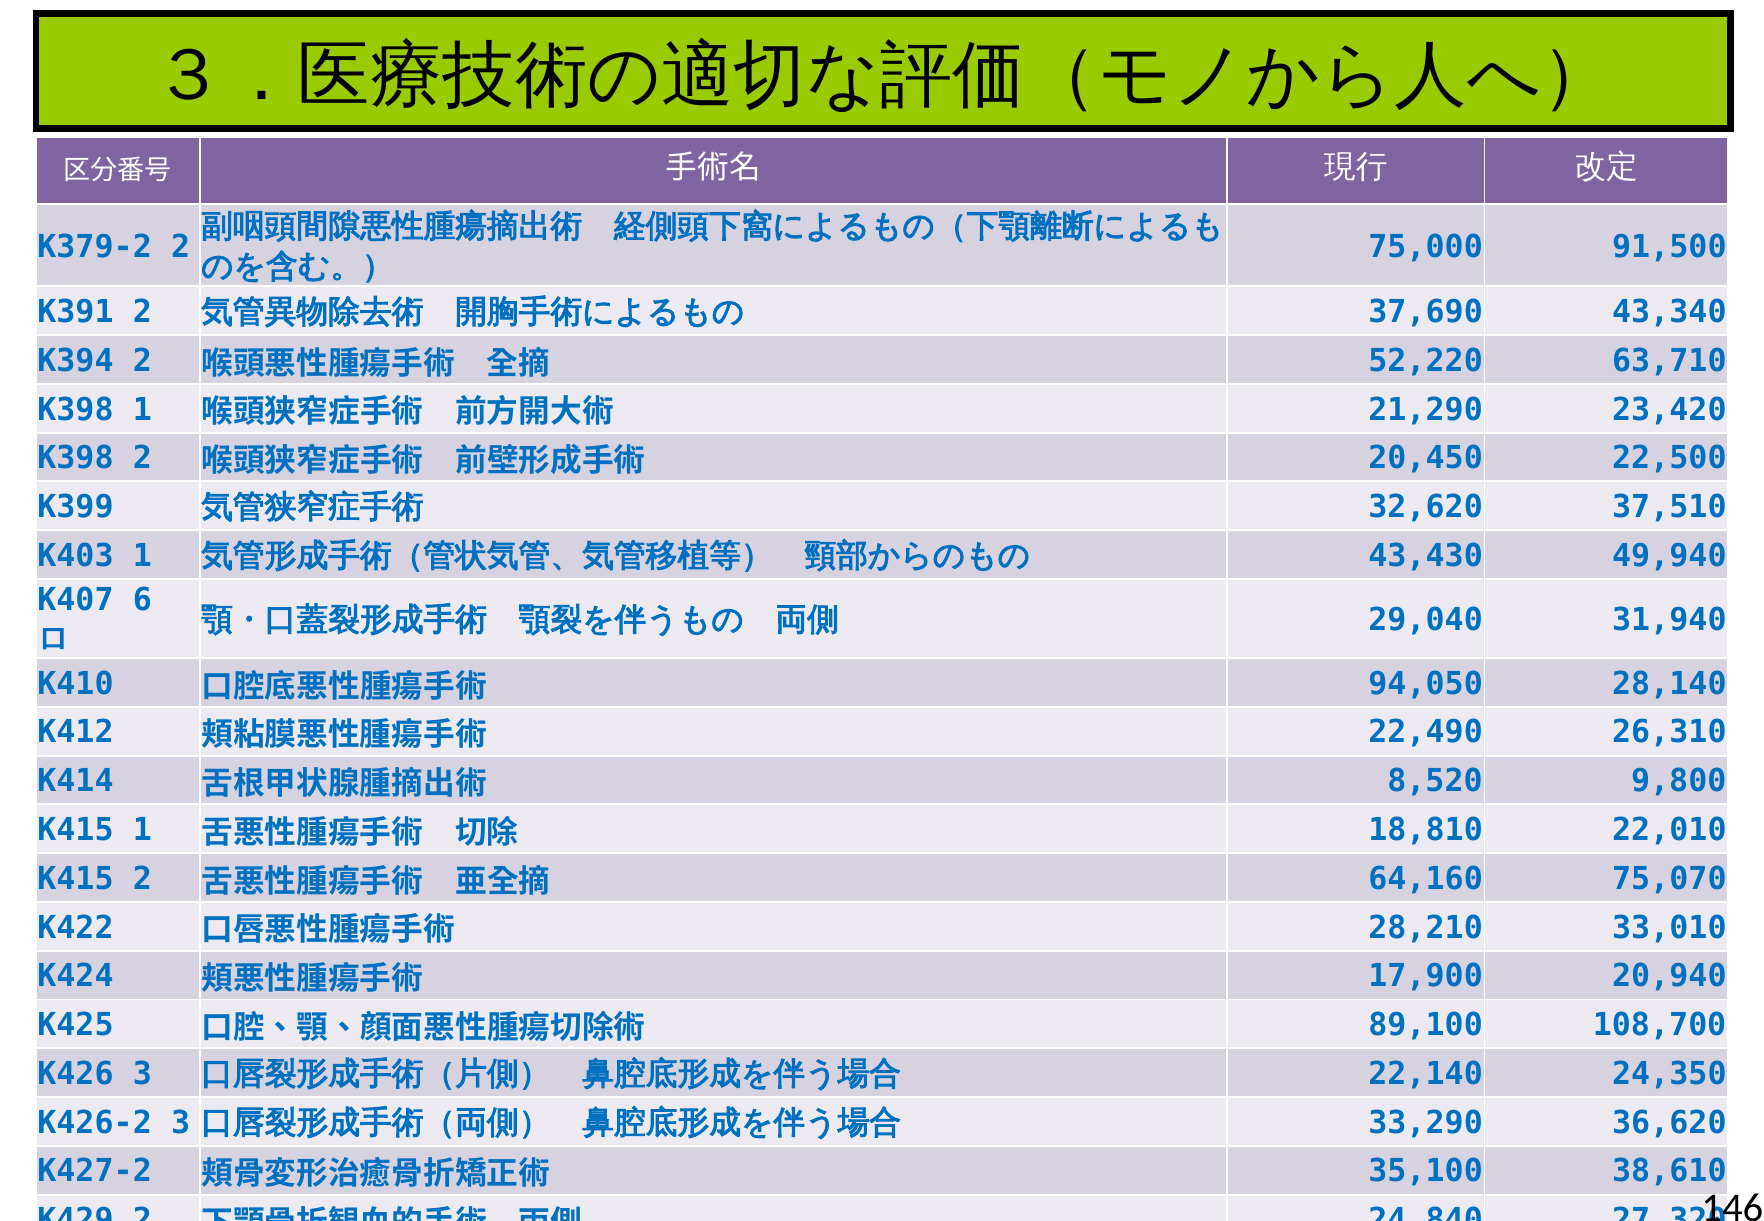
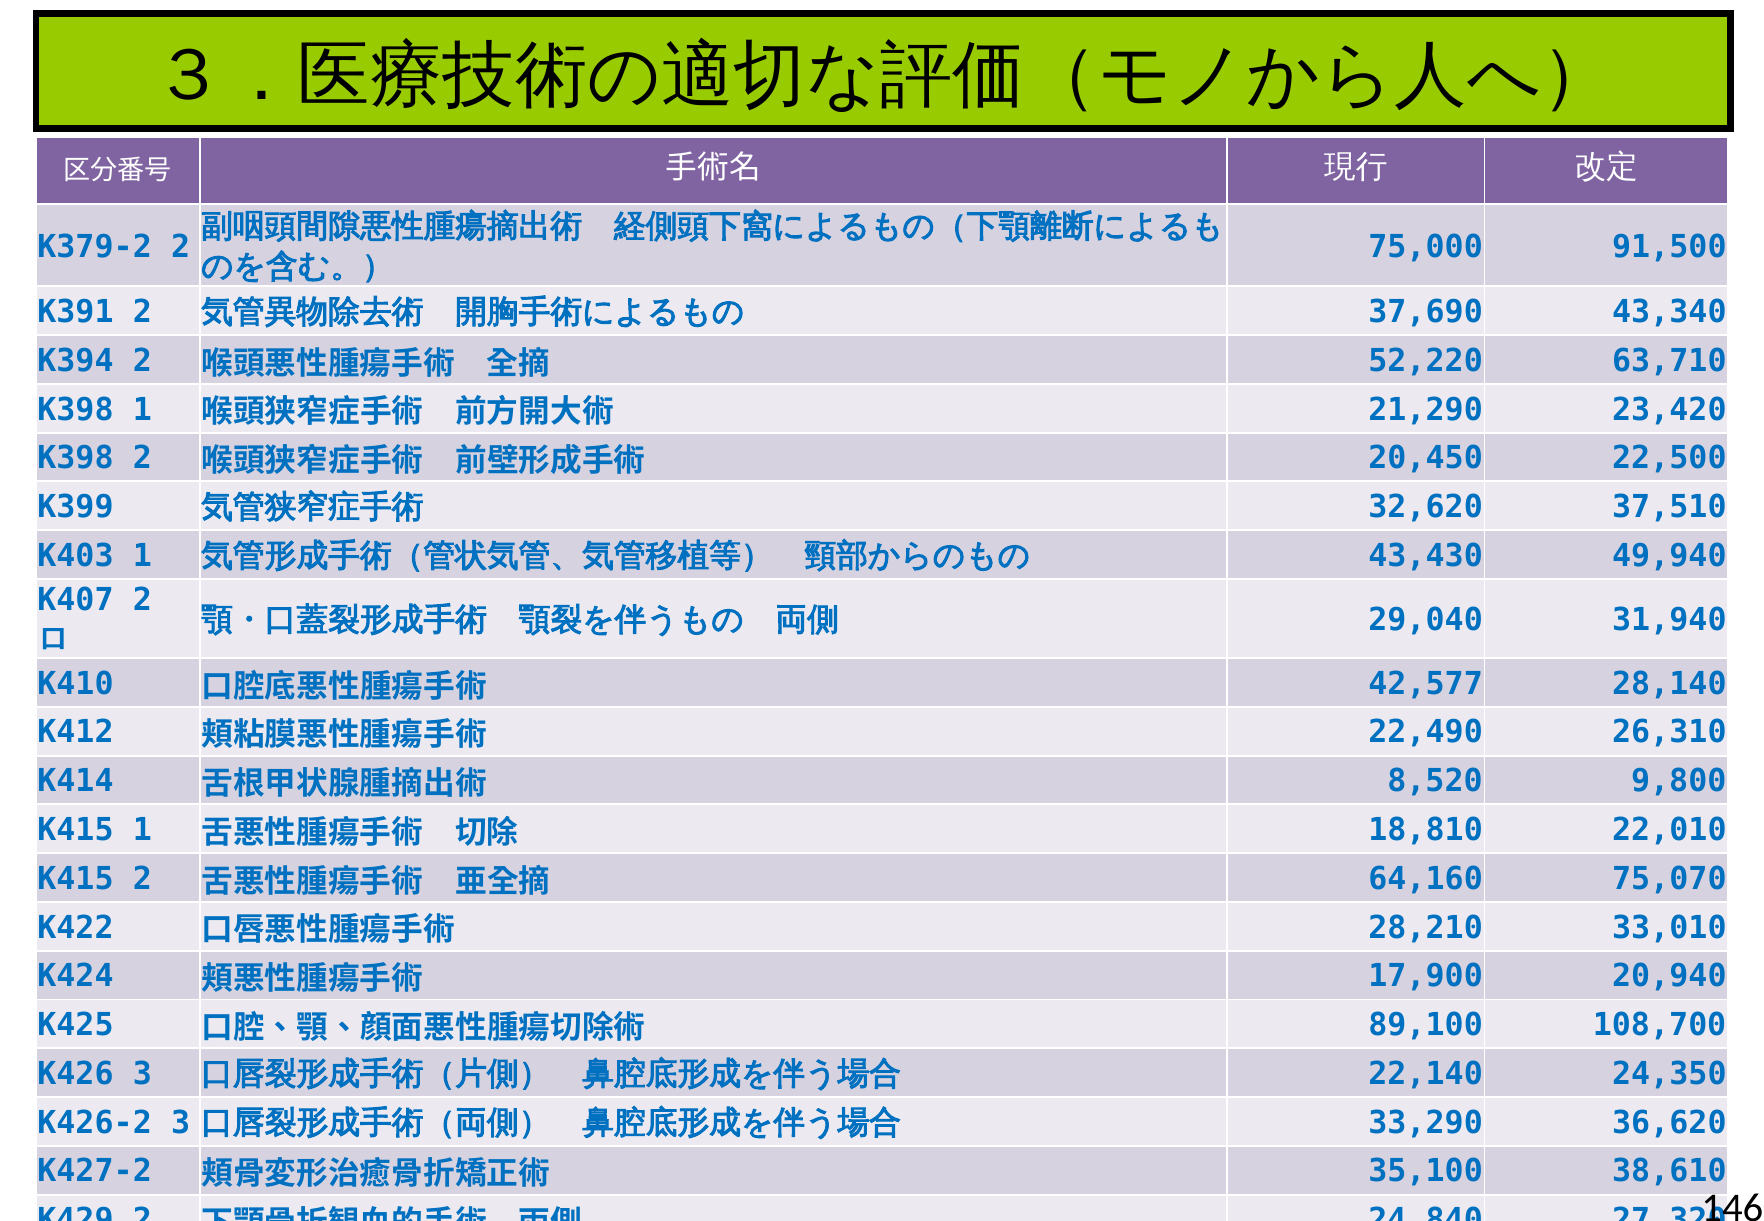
K407 6: 6 -> 2 (142, 600)
94,050: 94,050 -> 42,577 (1426, 684)
